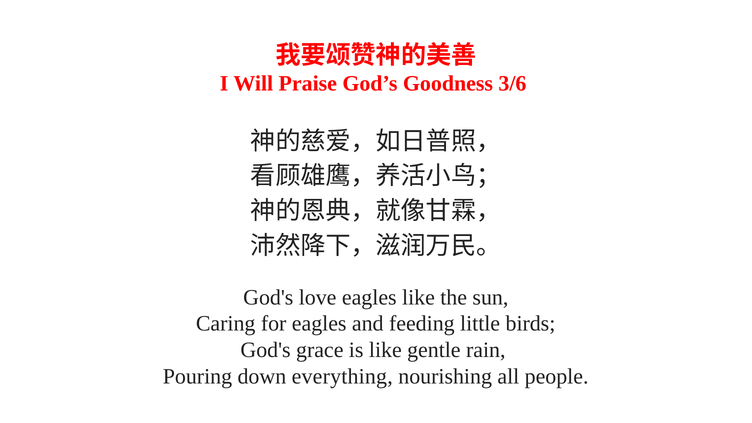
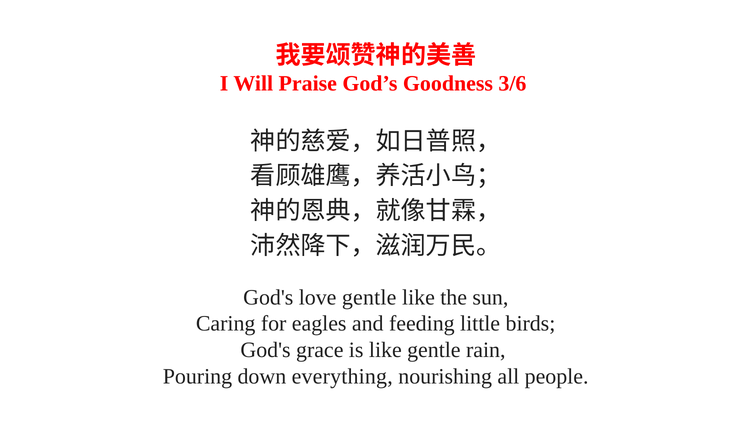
love eagles: eagles -> gentle (369, 297)
